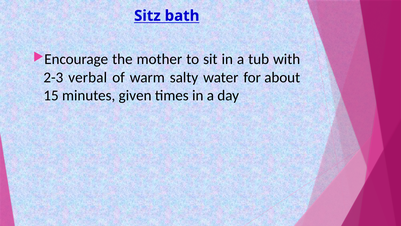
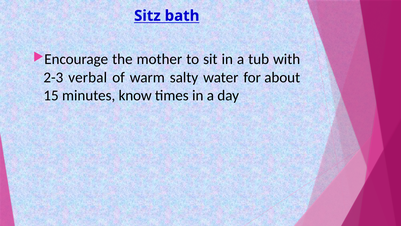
given: given -> know (135, 95)
